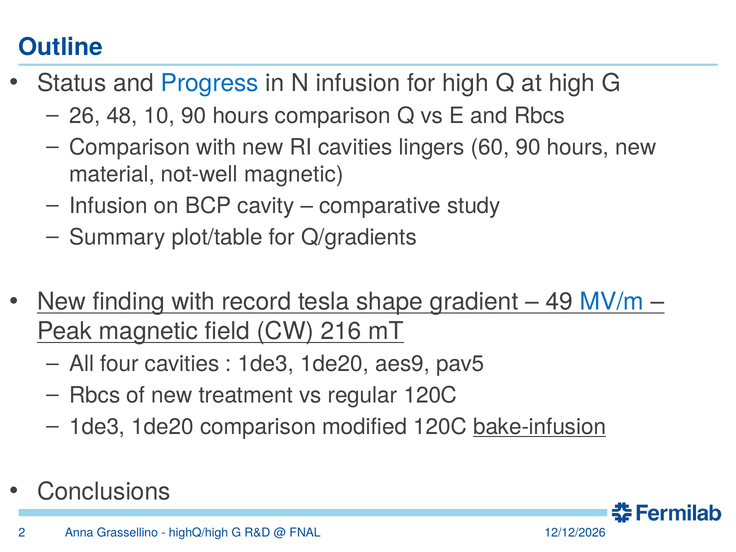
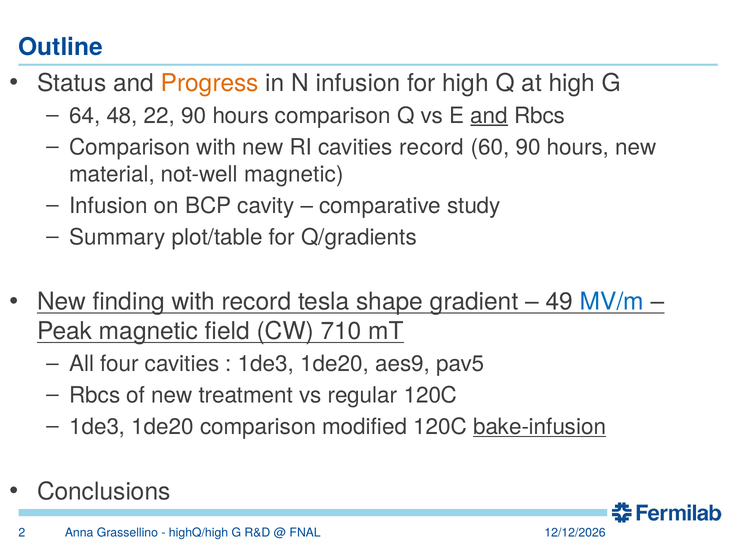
Progress colour: blue -> orange (210, 83)
26: 26 -> 64 (85, 116)
10: 10 -> 22 (160, 116)
and underline: none -> present (489, 116)
cavities lingers: lingers -> record (432, 147)
216: 216 -> 710 (341, 331)
